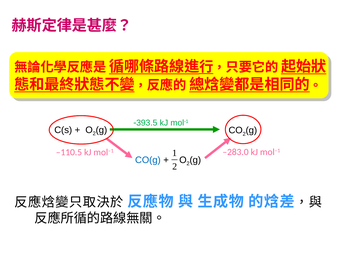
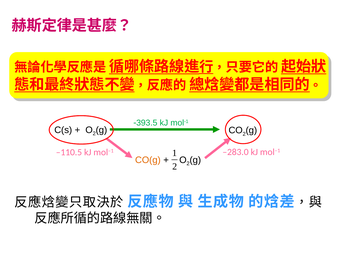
CO(g colour: blue -> orange (148, 160)
